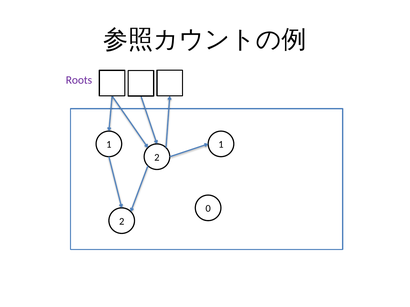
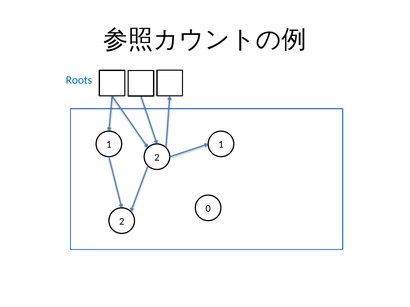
Roots colour: purple -> blue (79, 80)
